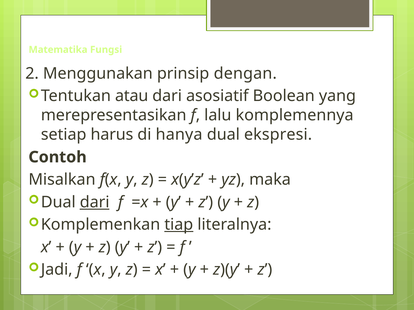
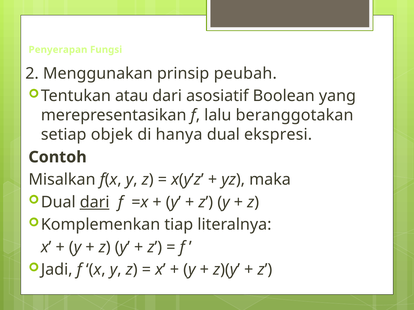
Matematika: Matematika -> Penyerapan (58, 50)
dengan: dengan -> peubah (245, 74)
komplemennya: komplemennya -> beranggotakan (295, 115)
harus: harus -> objek (112, 135)
tiap underline: present -> none (179, 225)
